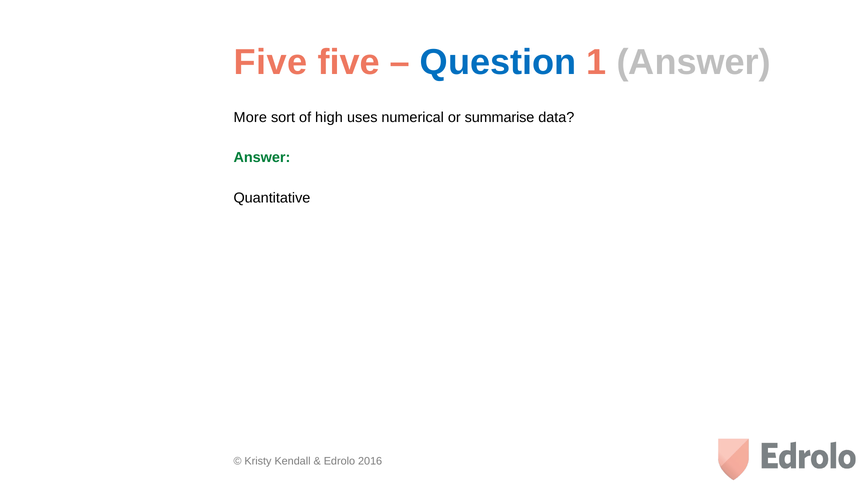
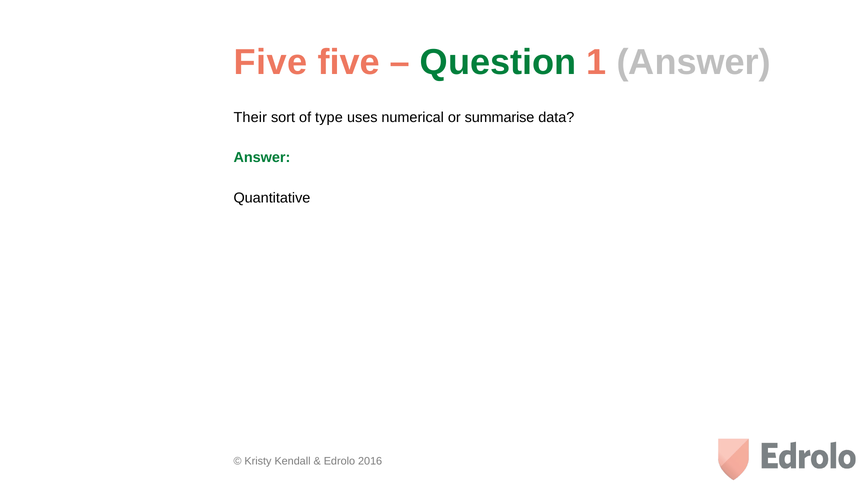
Question colour: blue -> green (498, 63)
More: More -> Their (250, 117)
high: high -> type (329, 117)
